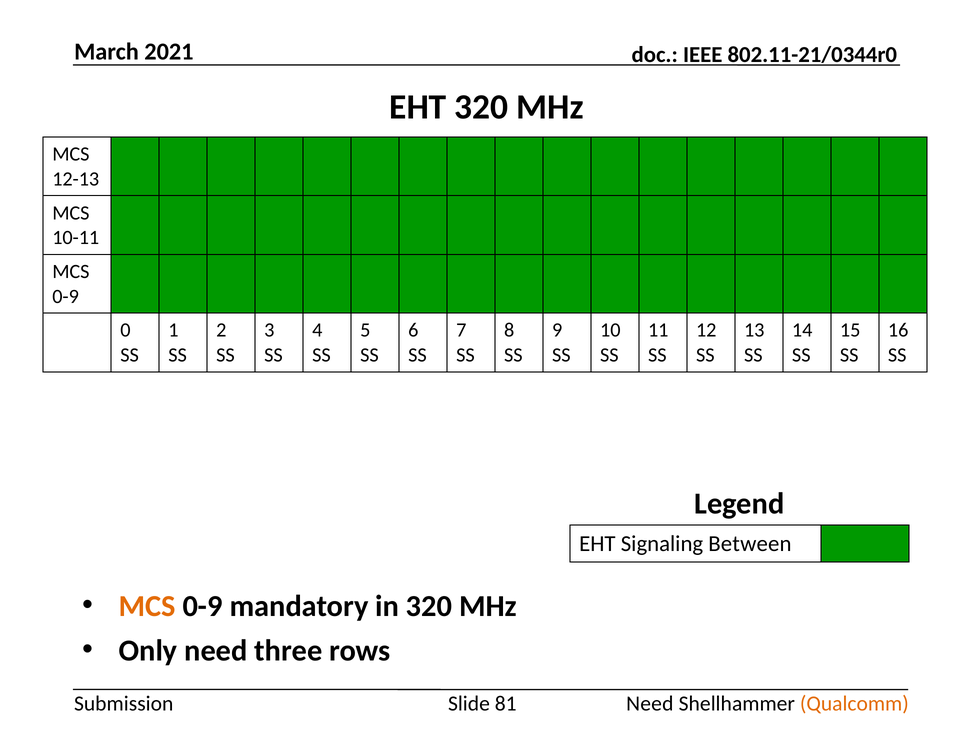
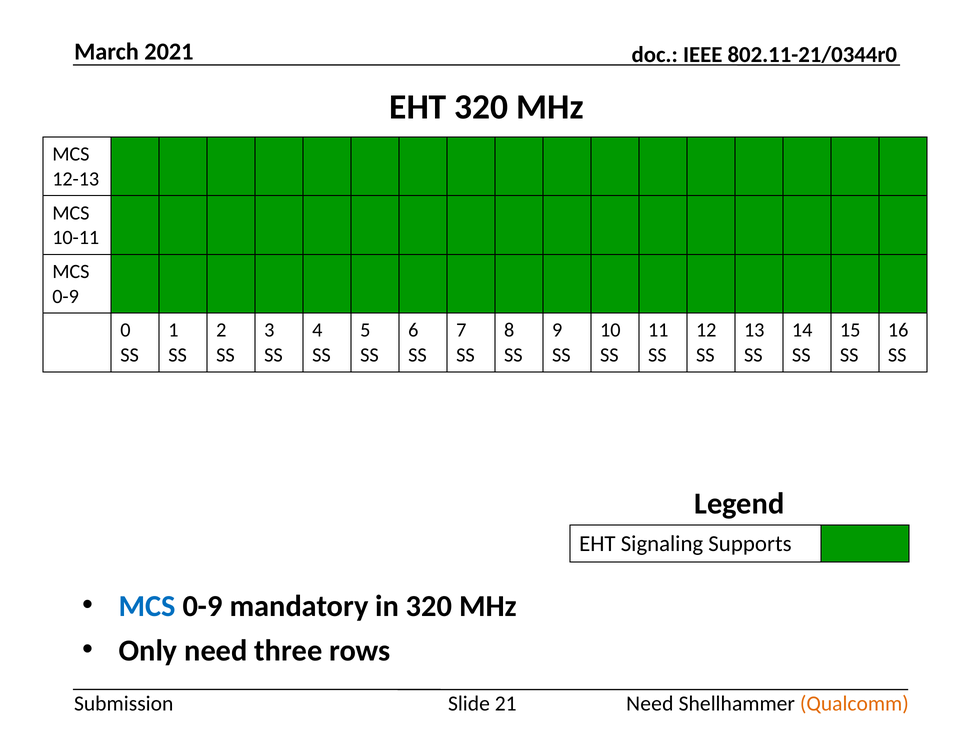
Between: Between -> Supports (750, 544)
MCS colour: orange -> blue (147, 606)
81: 81 -> 21 (506, 704)
